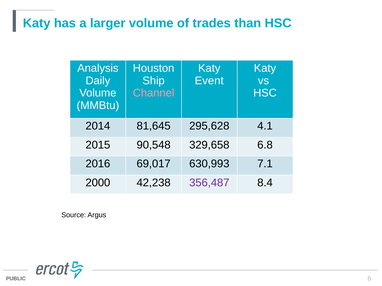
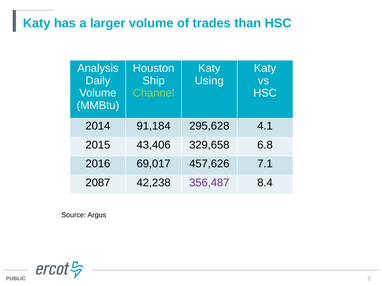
Event: Event -> Using (209, 81)
Channel colour: pink -> light green (154, 93)
81,645: 81,645 -> 91,184 (154, 126)
90,548: 90,548 -> 43,406 (154, 145)
630,993: 630,993 -> 457,626 (209, 164)
2000: 2000 -> 2087 (98, 183)
